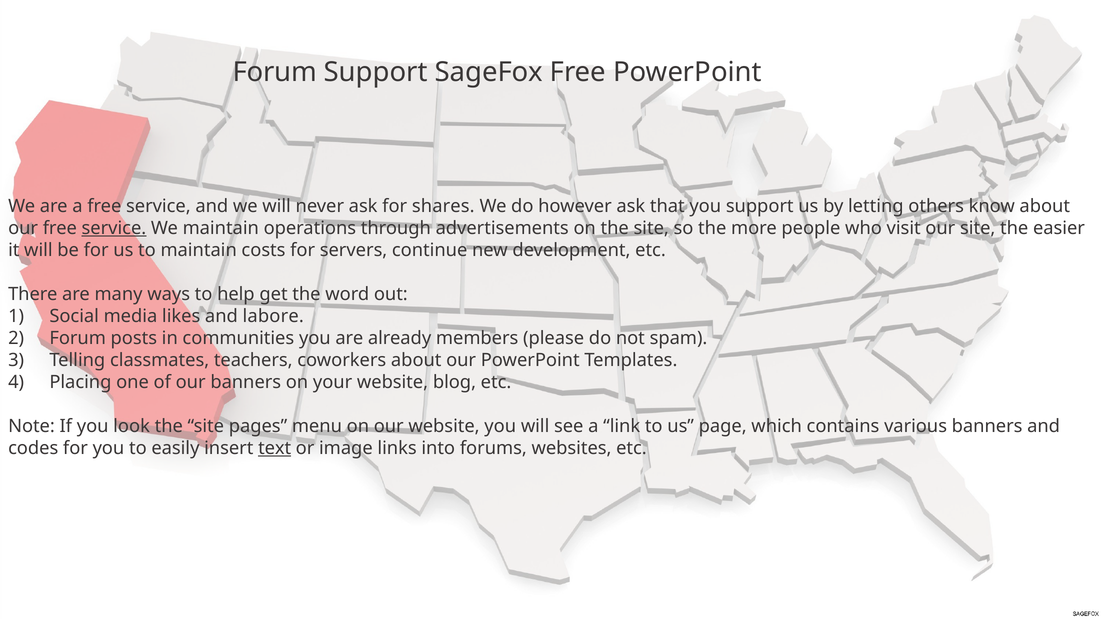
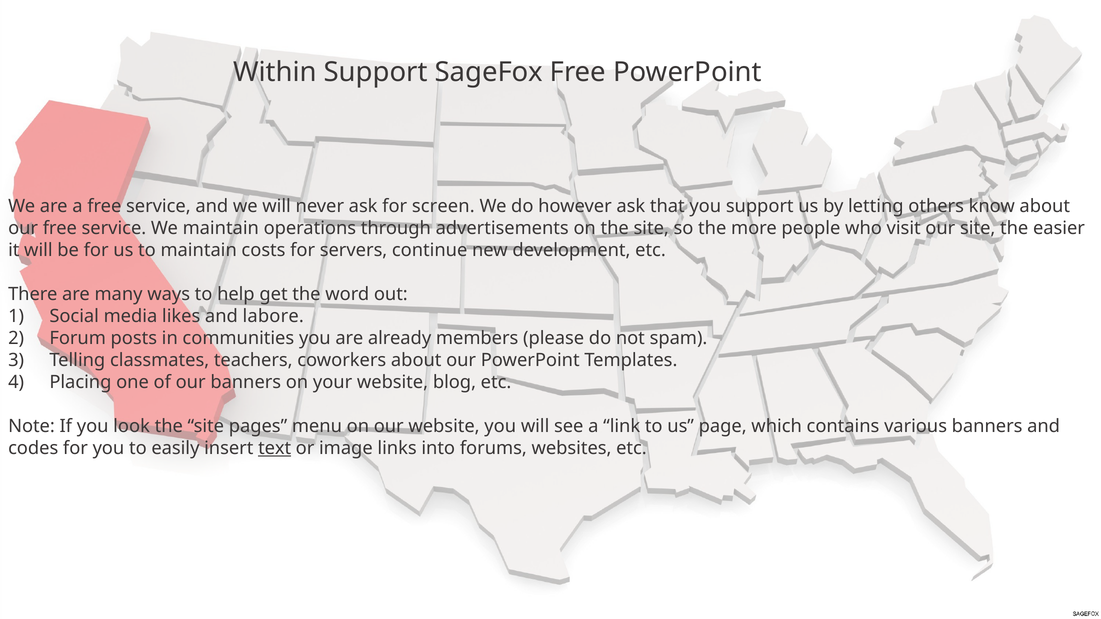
Forum: Forum -> Within (275, 72)
shares: shares -> screen (443, 206)
service underline: present -> none (114, 228)
